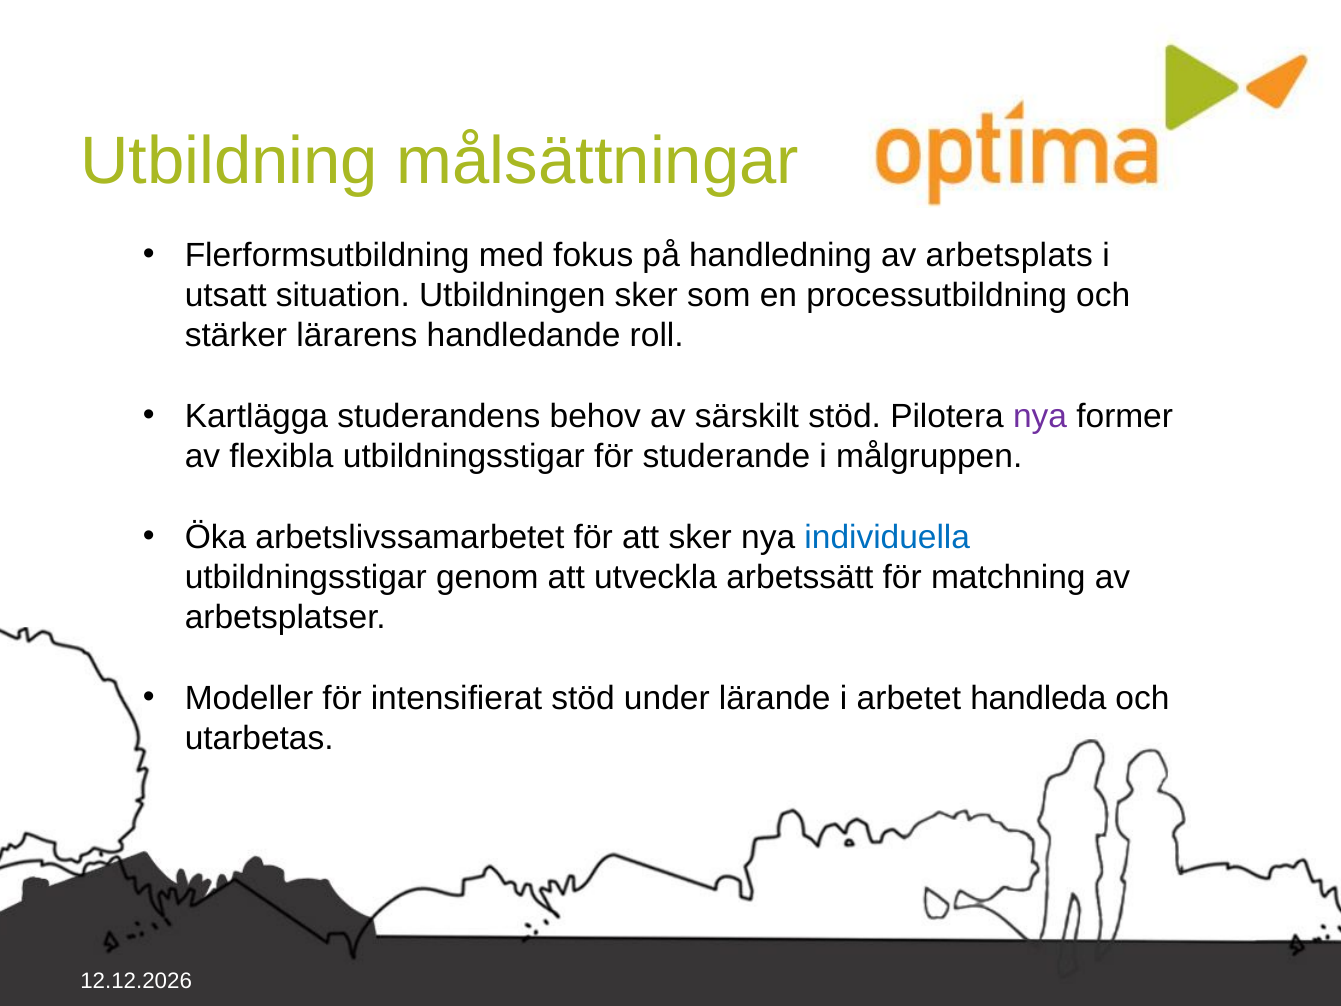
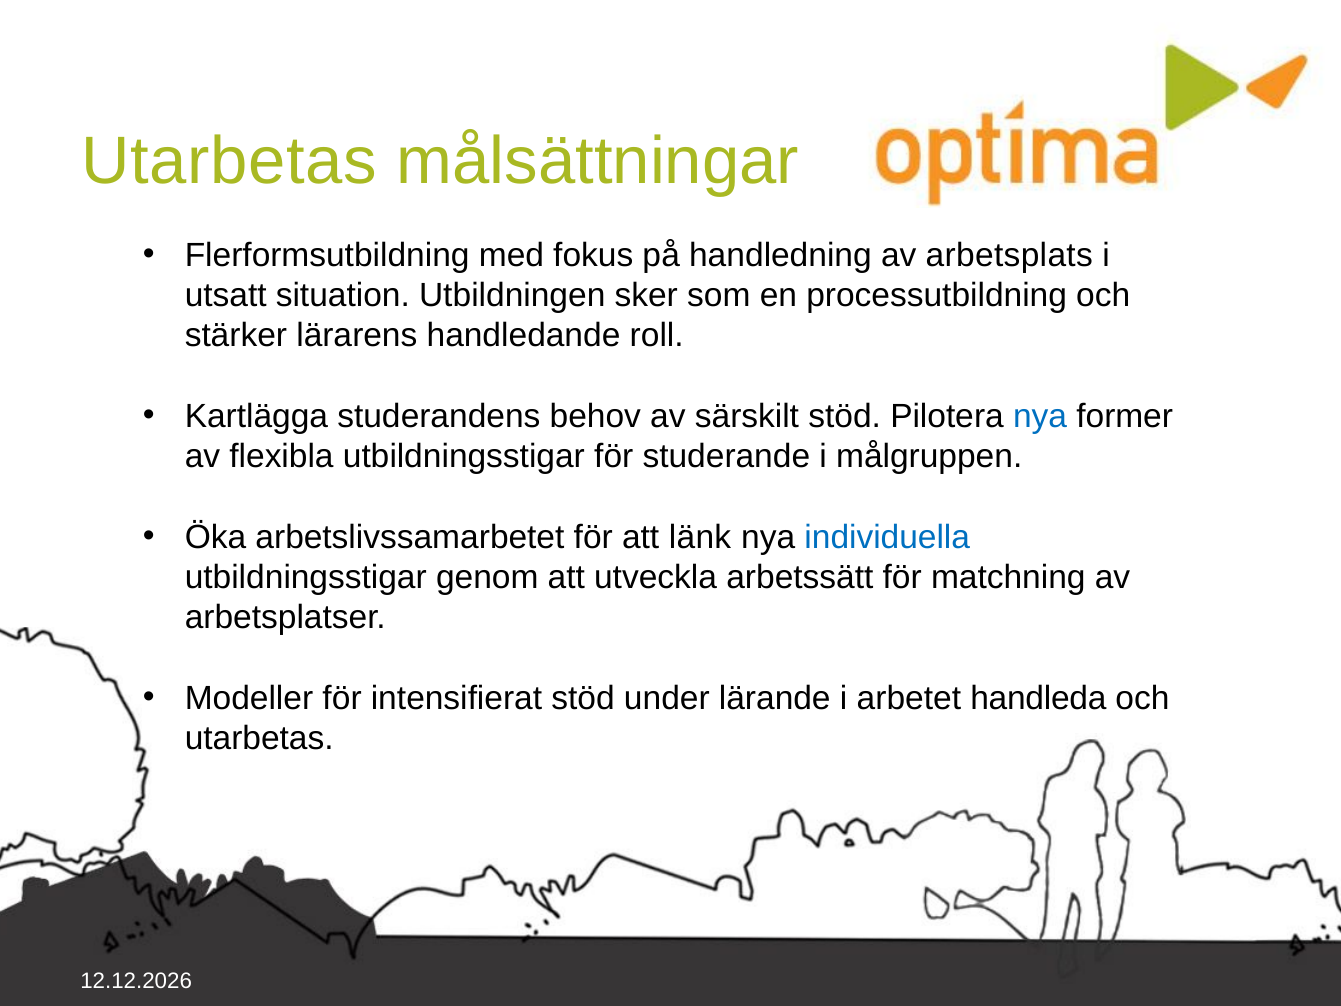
Utbildning: Utbildning -> Utarbetas (229, 161)
nya colour: purple -> blue (1040, 416)
att sker: sker -> länk (700, 537)
